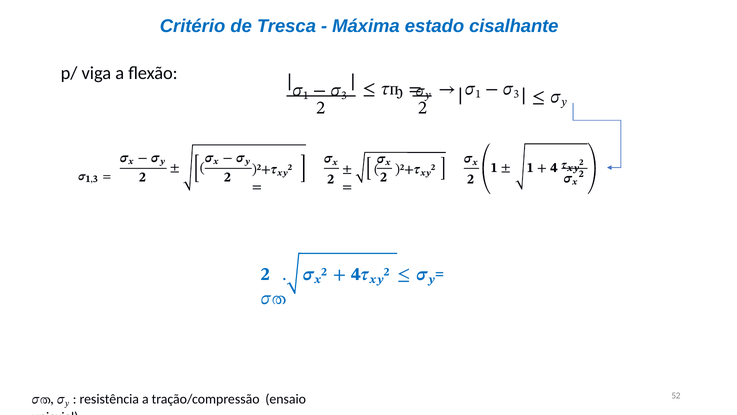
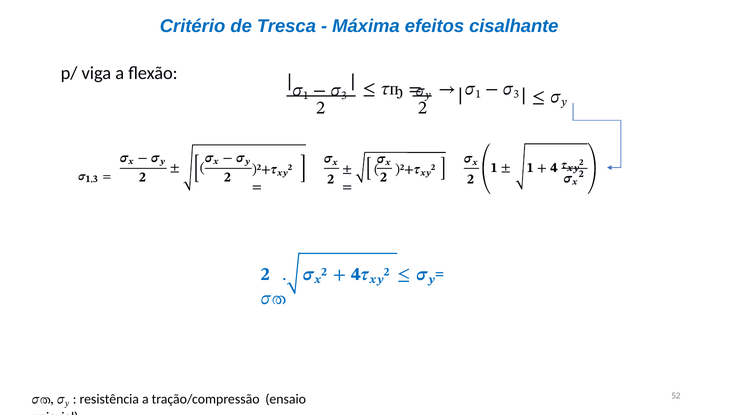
estado: estado -> efeitos (434, 26)
